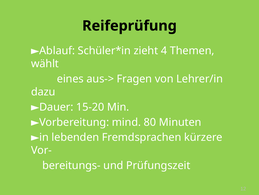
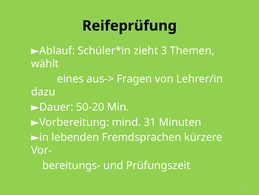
4: 4 -> 3 (164, 51)
15-20: 15-20 -> 50-20 (90, 107)
80: 80 -> 31 (150, 122)
